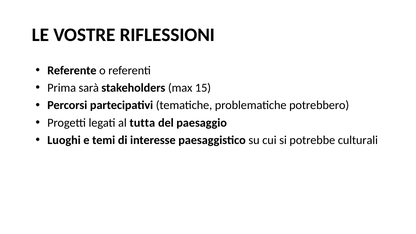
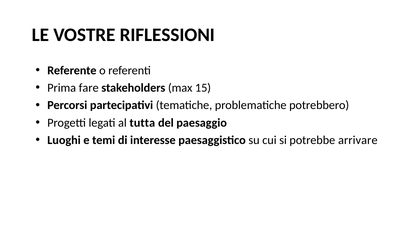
sarà: sarà -> fare (89, 88)
culturali: culturali -> arrivare (358, 140)
